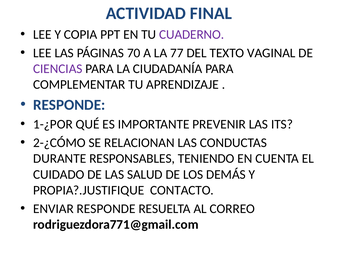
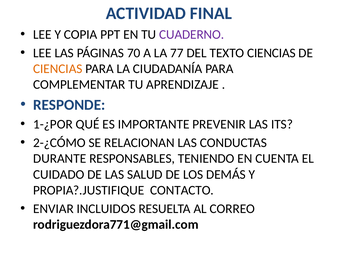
TEXTO VAGINAL: VAGINAL -> CIENCIAS (271, 53)
CIENCIAS colour: purple -> orange (58, 69)
ENVIAR RESPONDE: RESPONDE -> INCLUIDOS (106, 209)
